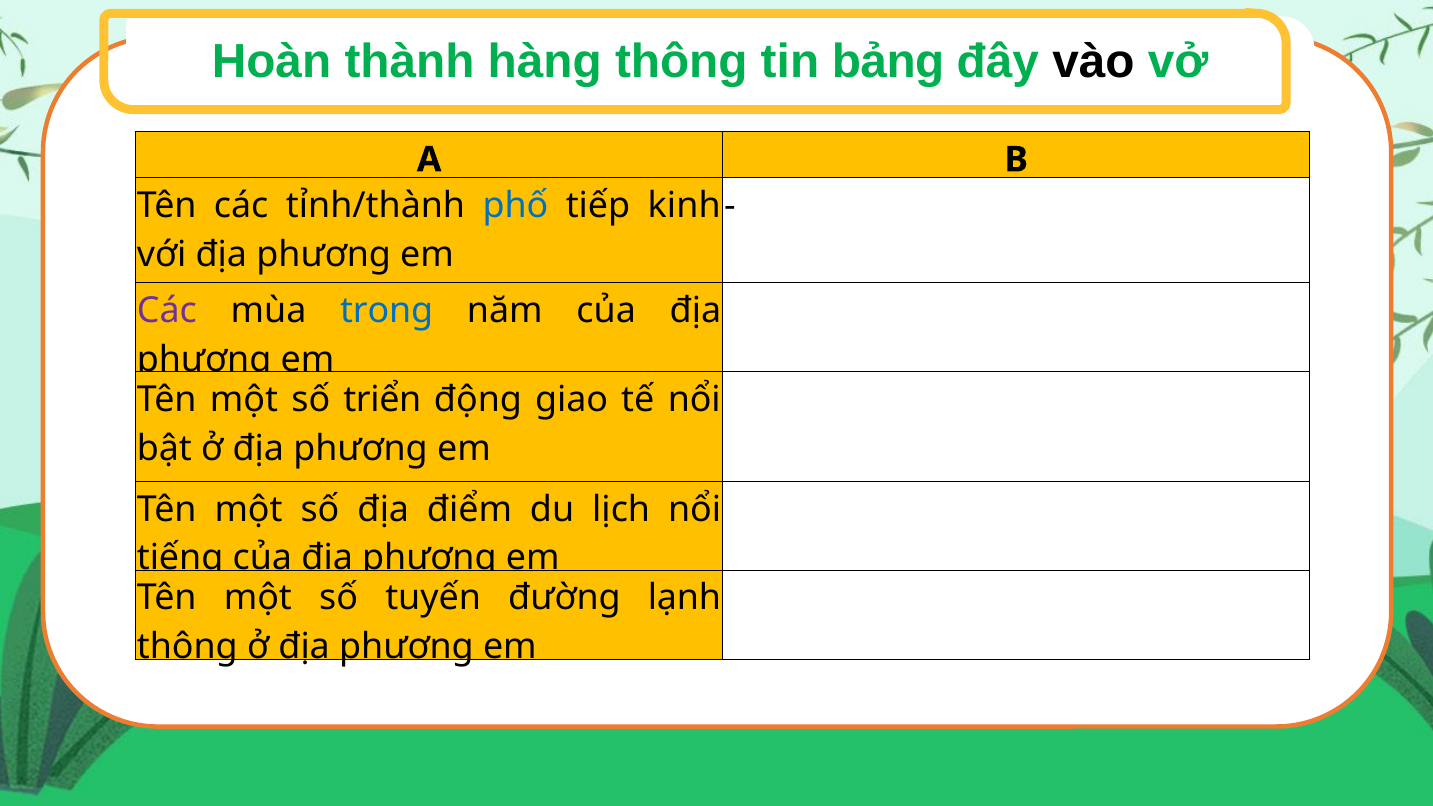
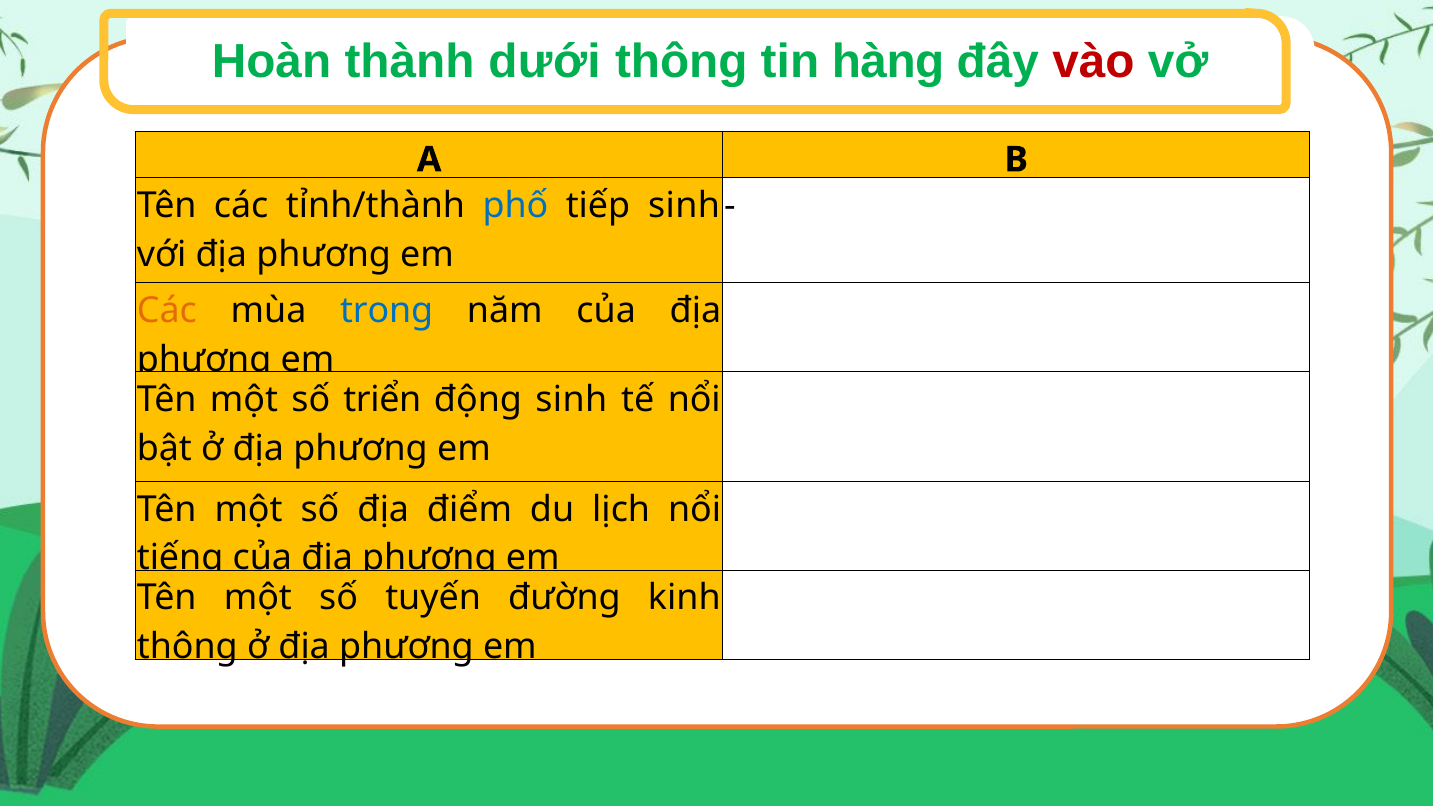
hàng: hàng -> dưới (545, 61)
bảng: bảng -> hàng (888, 61)
vào colour: black -> red (1093, 61)
tiếp kinh: kinh -> sinh (684, 206)
Các colour: purple -> orange (167, 310)
động giao: giao -> sinh (571, 400)
lạnh: lạnh -> kinh (684, 598)
